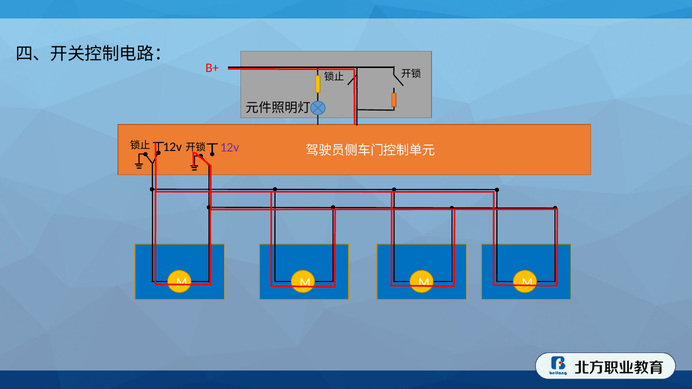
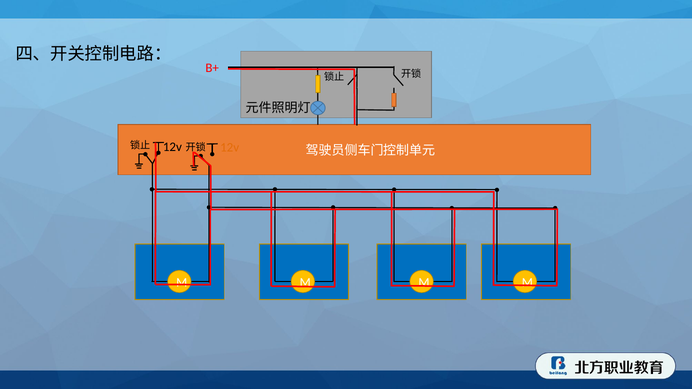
12v colour: purple -> orange (230, 148)
